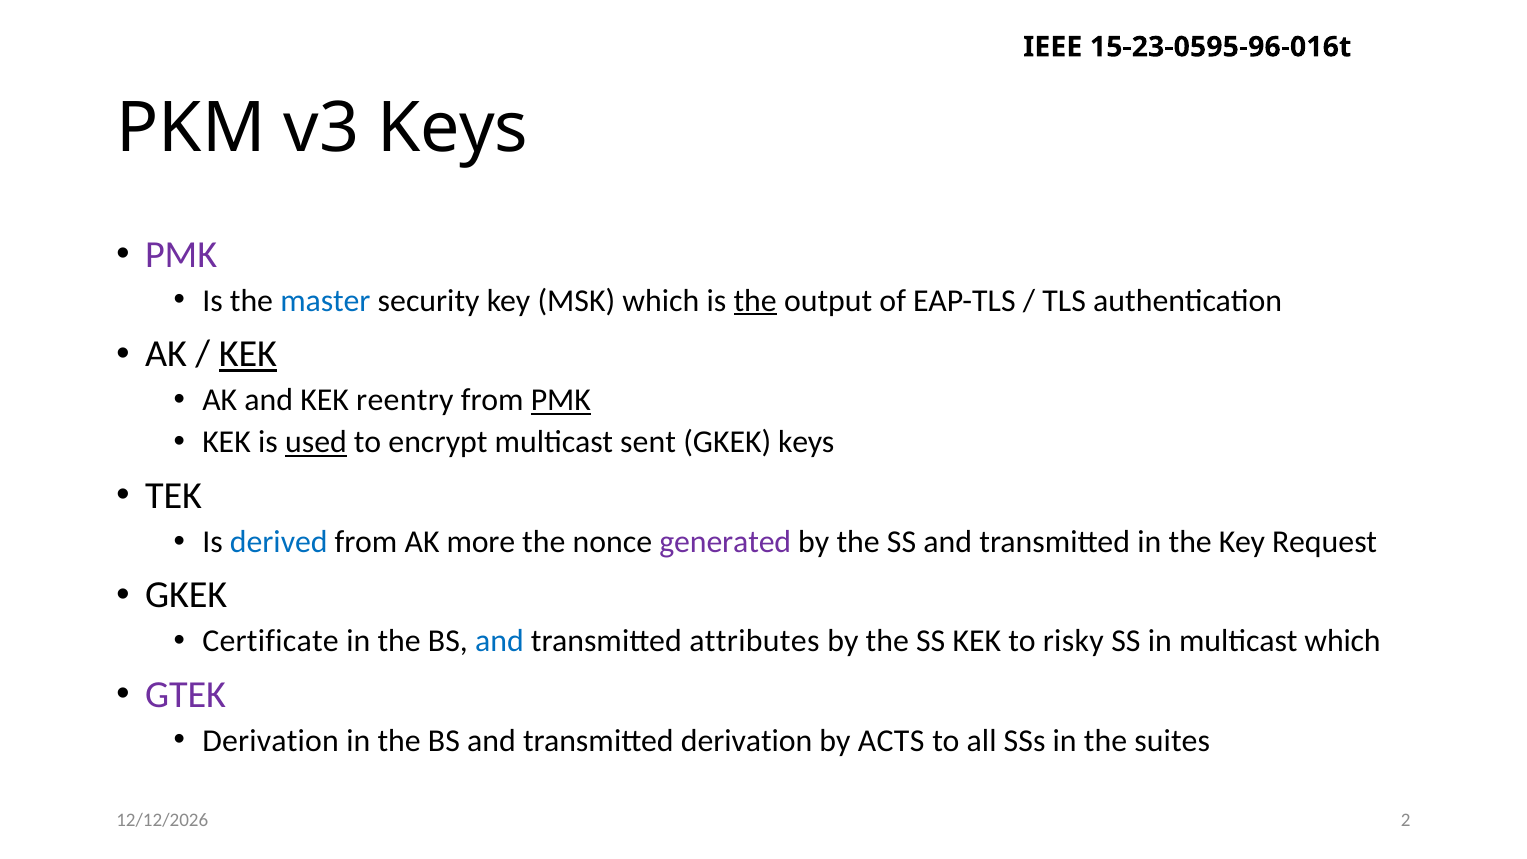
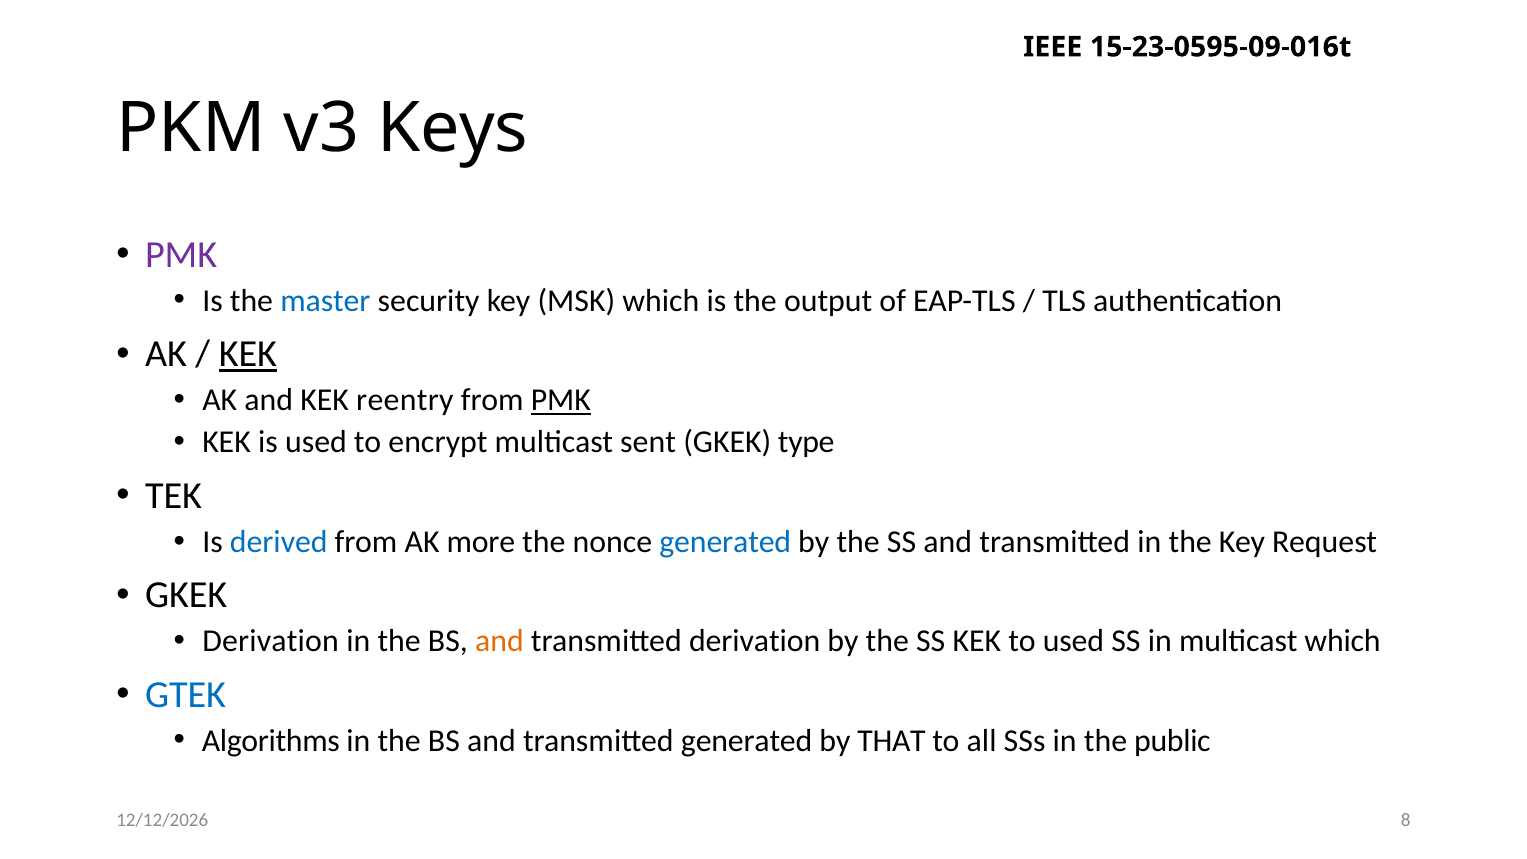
15-23-0595-96-016t: 15-23-0595-96-016t -> 15-23-0595-09-016t (1221, 47)
the underline: present -> none (755, 301)
used underline: present -> none (316, 442)
GKEK keys: keys -> type (806, 442)
generated colour: purple -> blue (725, 542)
Certificate: Certificate -> Derivation (271, 641)
and colour: blue -> orange (499, 641)
transmitted attributes: attributes -> derivation (755, 641)
to risky: risky -> used (1073, 641)
GTEK colour: purple -> blue (186, 695)
Derivation: Derivation -> Algorithms (271, 740)
transmitted derivation: derivation -> generated (747, 740)
ACTS: ACTS -> THAT (892, 740)
suites: suites -> public (1172, 740)
2: 2 -> 8 (1406, 820)
